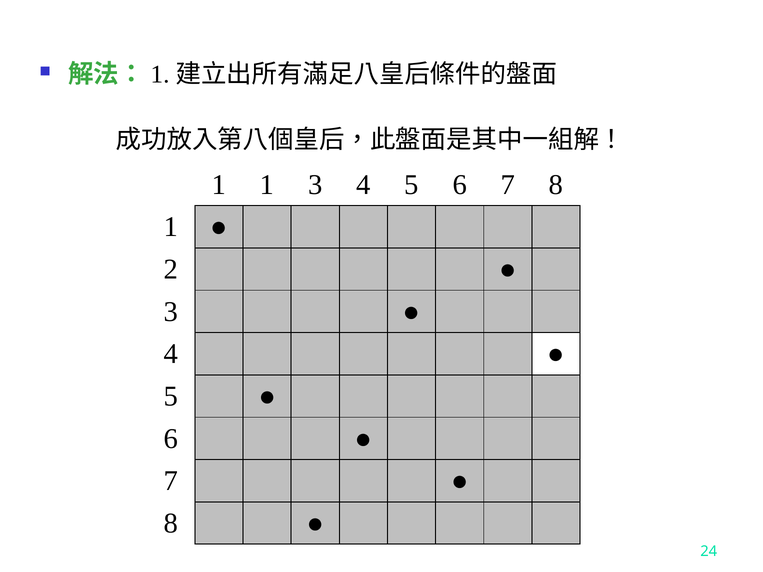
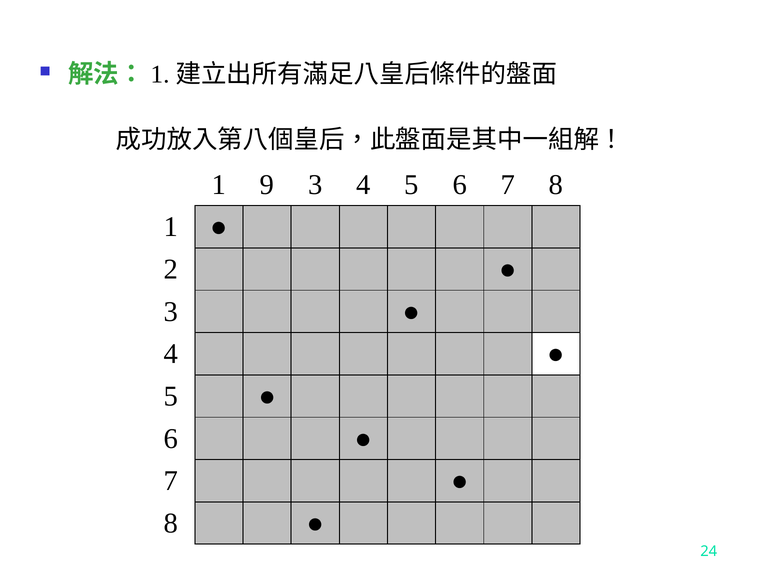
1 1: 1 -> 9 (267, 185)
